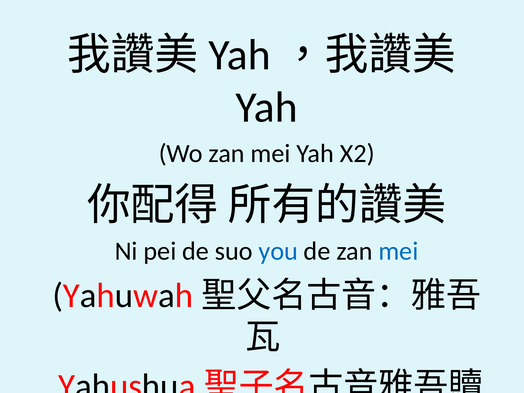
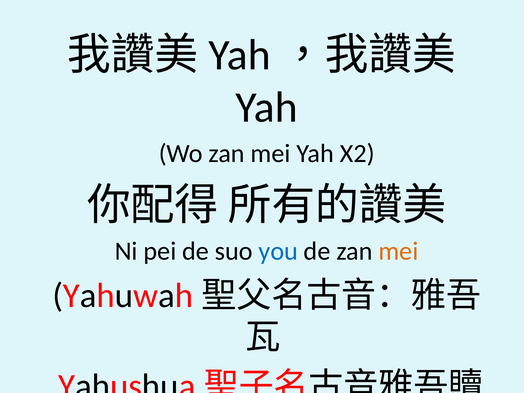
mei colour: blue -> orange (398, 251)
